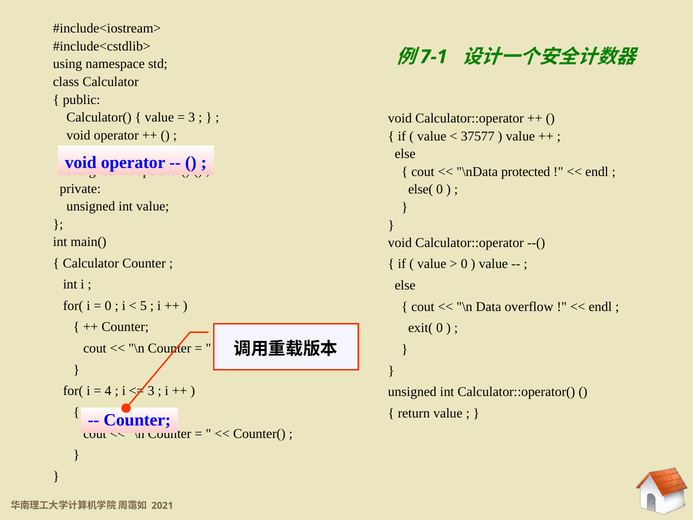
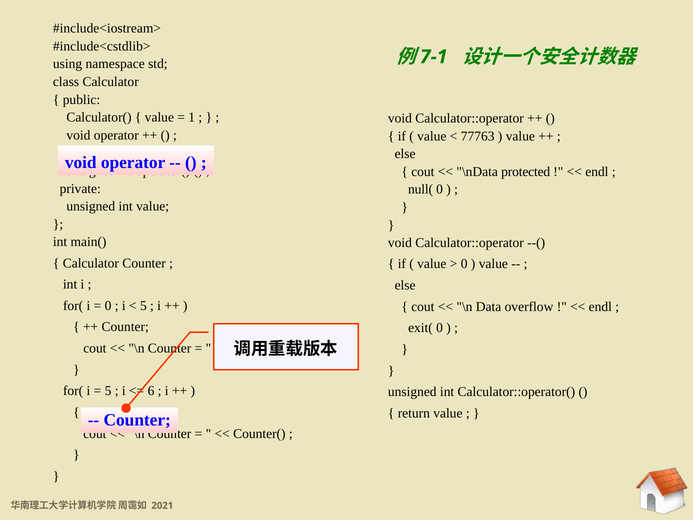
3: 3 -> 1 (192, 117)
37577: 37577 -> 77763 (478, 136)
else(: else( -> null( (421, 189)
4: 4 -> 5 (108, 391)
3: 3 -> 6 (151, 391)
